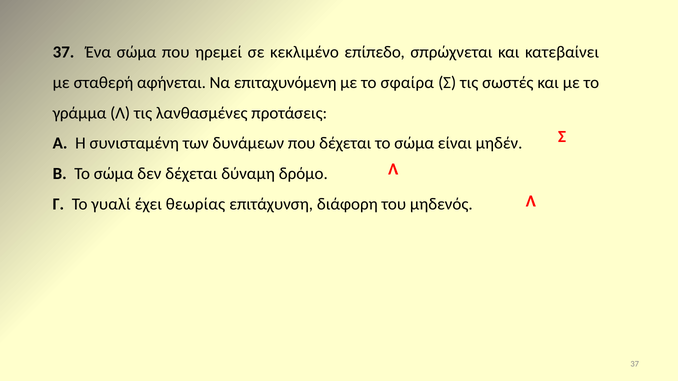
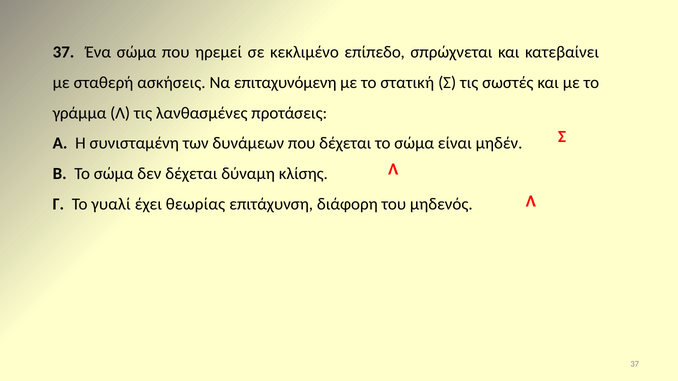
αφήνεται: αφήνεται -> ασκήσεις (171, 83)
σφαίρα: σφαίρα -> στατική (407, 83)
δρόμο: δρόμο -> κλίσης (303, 174)
